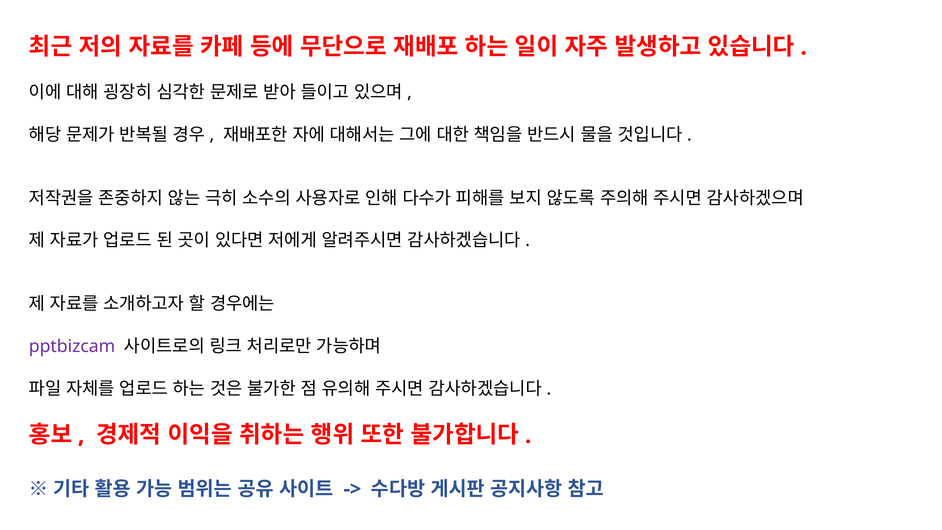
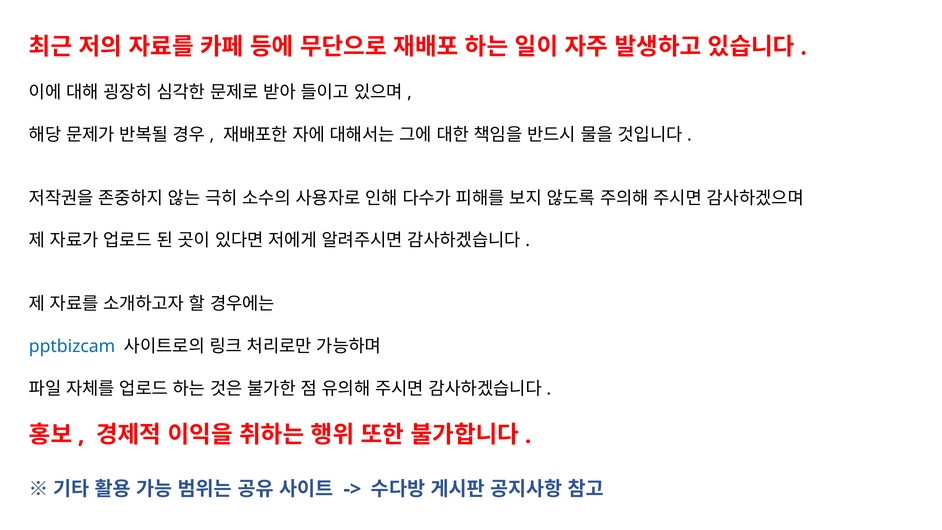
pptbizcam colour: purple -> blue (72, 346)
